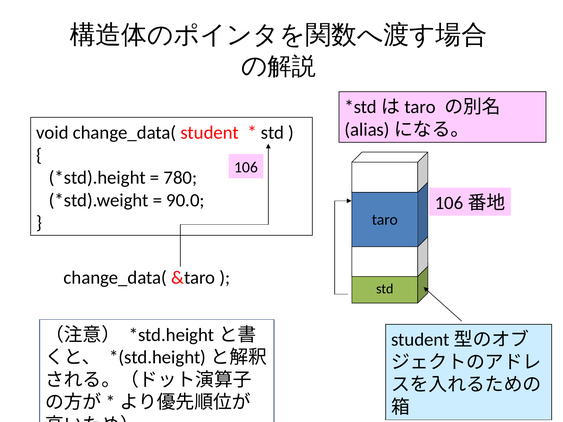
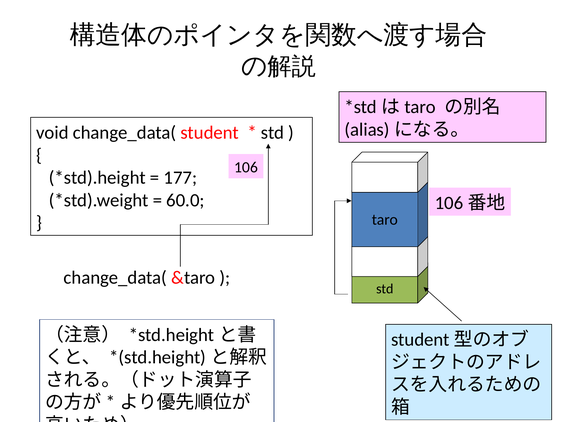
780: 780 -> 177 (180, 178)
90.0: 90.0 -> 60.0 (185, 200)
